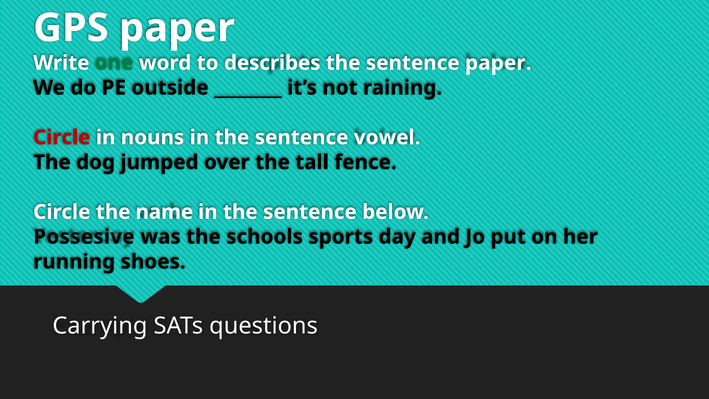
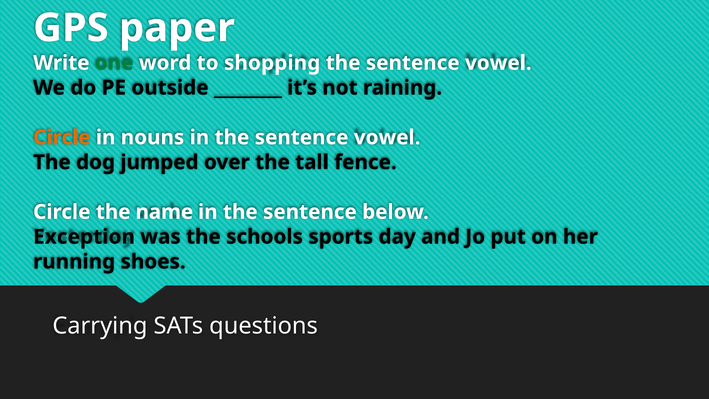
describes: describes -> shopping (272, 63)
paper: paper -> vowel (498, 63)
Circle colour: red -> orange (62, 137)
Possesive: Possesive -> Exception (84, 237)
